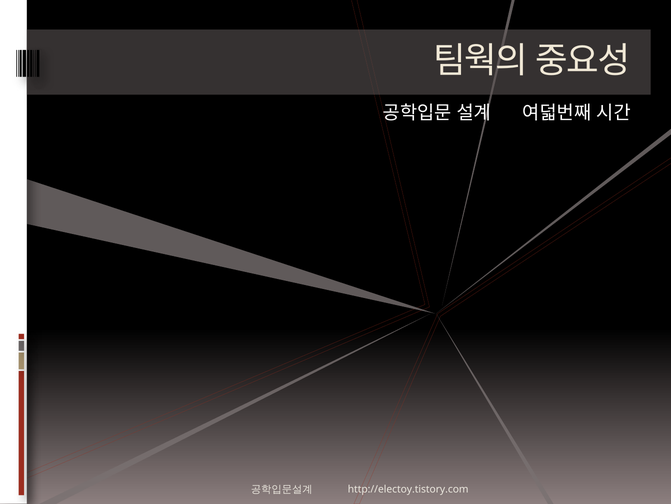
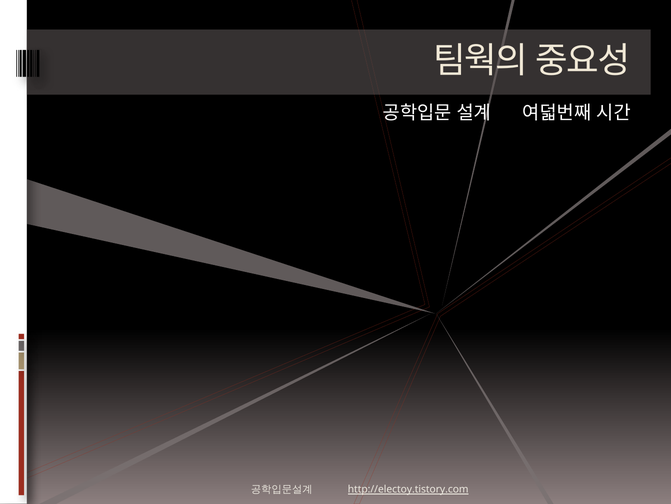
http://electoy.tistory.com underline: none -> present (408, 489)
